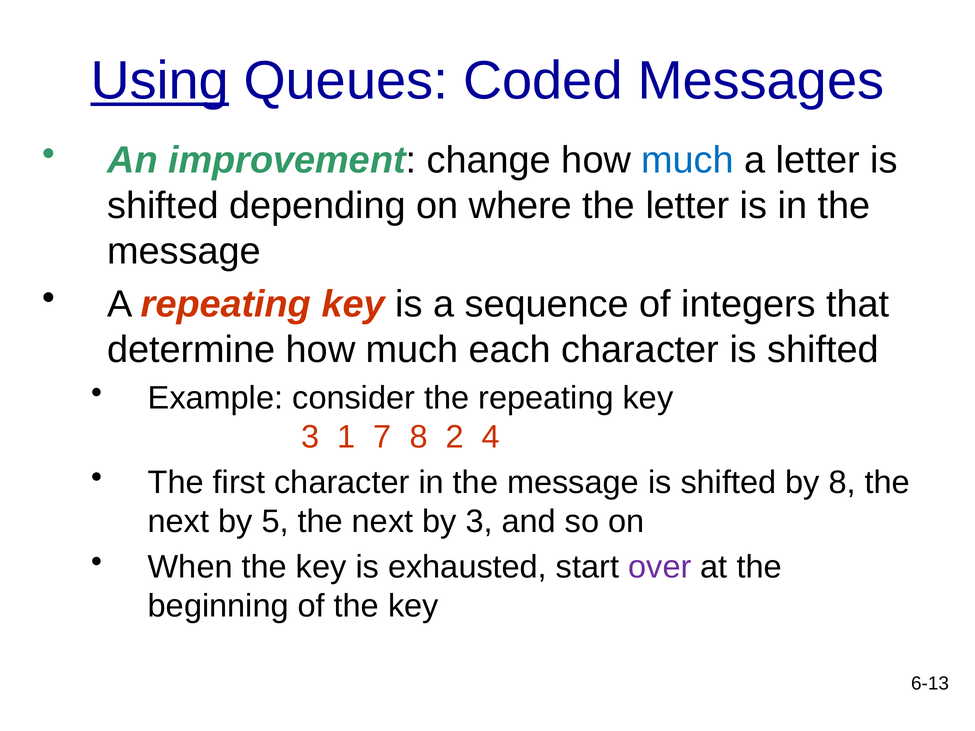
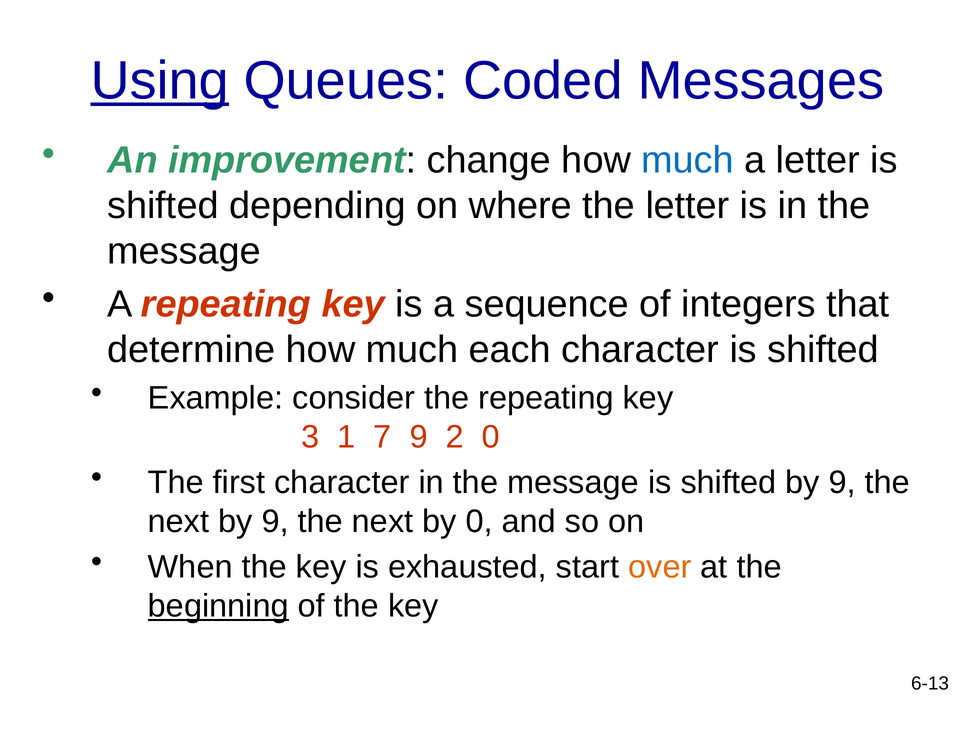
7 8: 8 -> 9 (419, 437)
2 4: 4 -> 0 (491, 437)
shifted by 8: 8 -> 9 (842, 483)
next by 5: 5 -> 9 (275, 522)
by 3: 3 -> 0 (479, 522)
over colour: purple -> orange (660, 567)
beginning underline: none -> present (218, 606)
